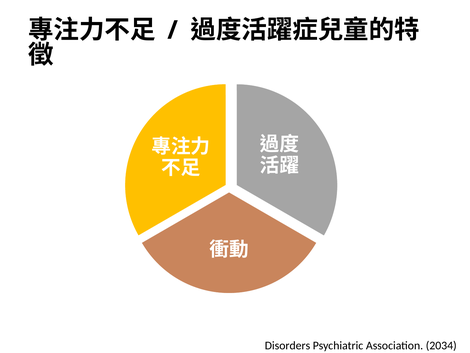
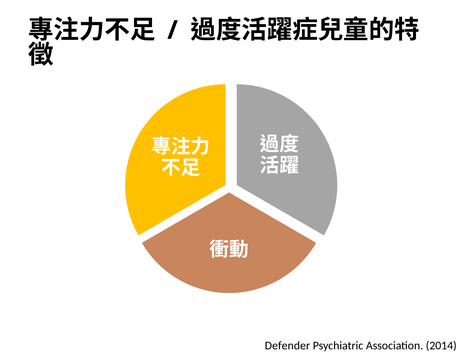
Disorders: Disorders -> Defender (287, 345)
2034: 2034 -> 2014 (441, 345)
